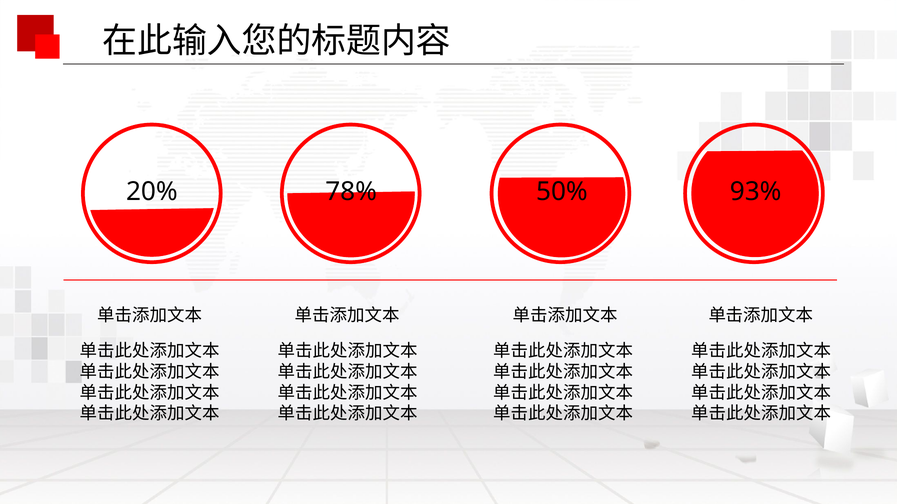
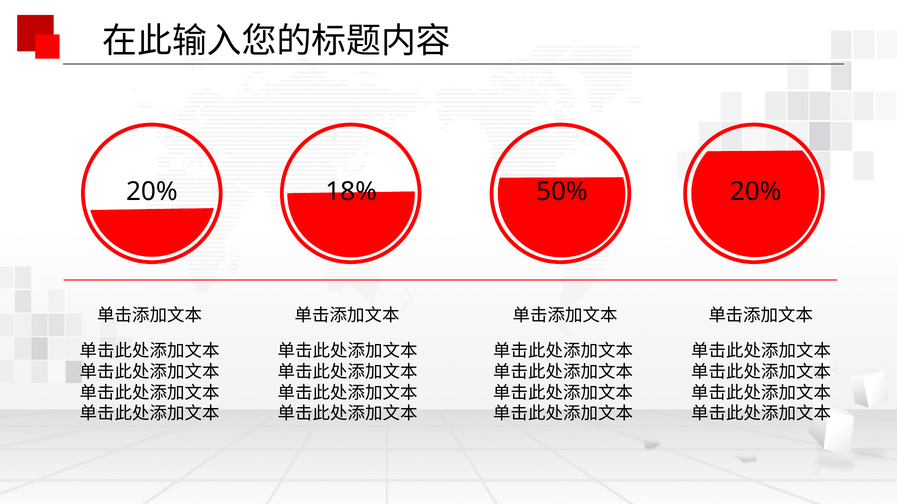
78%: 78% -> 18% (351, 192)
50% 93%: 93% -> 20% (756, 192)
